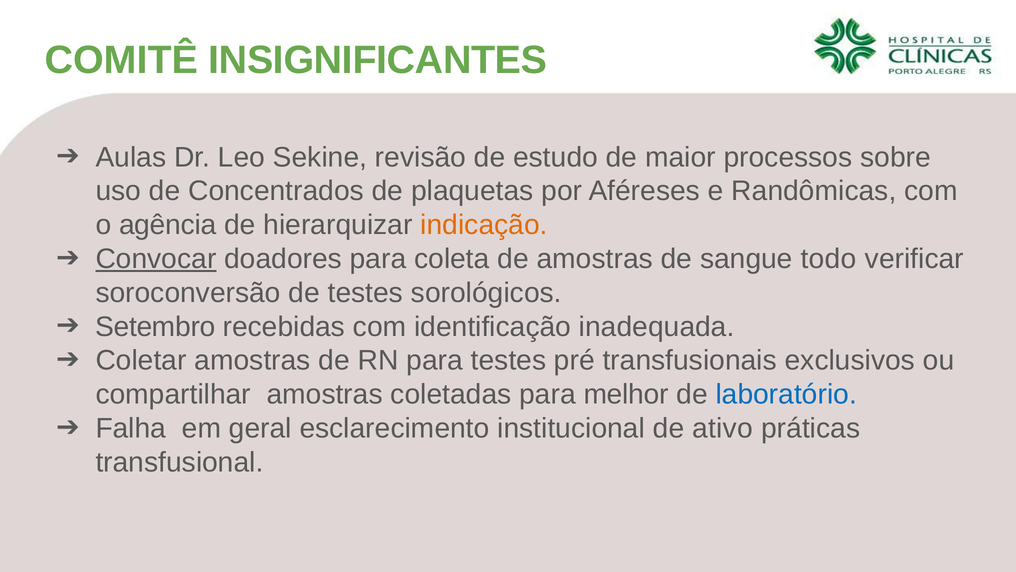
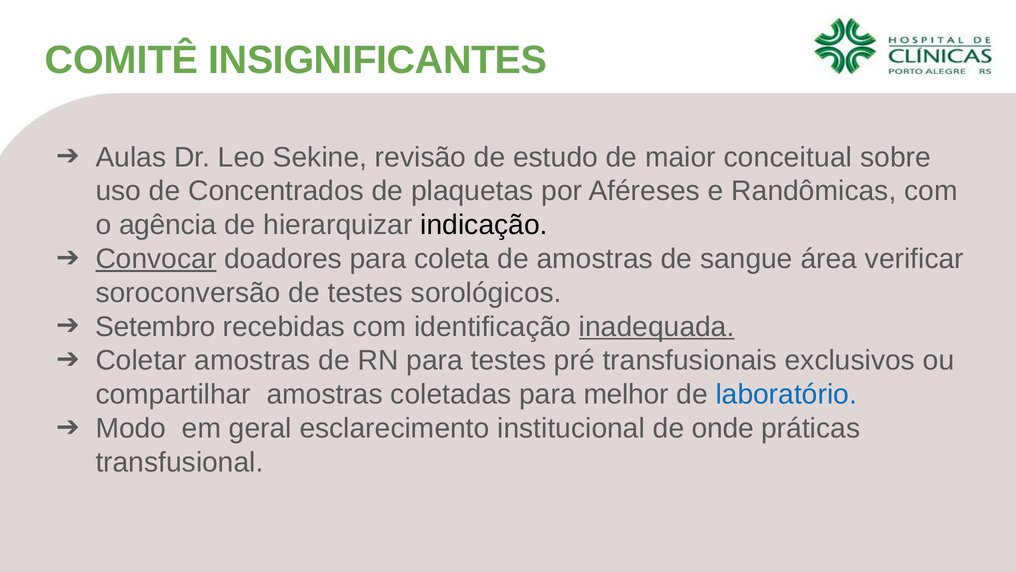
processos: processos -> conceitual (788, 157)
indicação colour: orange -> black (484, 225)
todo: todo -> área (829, 259)
inadequada underline: none -> present (657, 327)
Falha: Falha -> Modo (131, 428)
ativo: ativo -> onde (723, 428)
